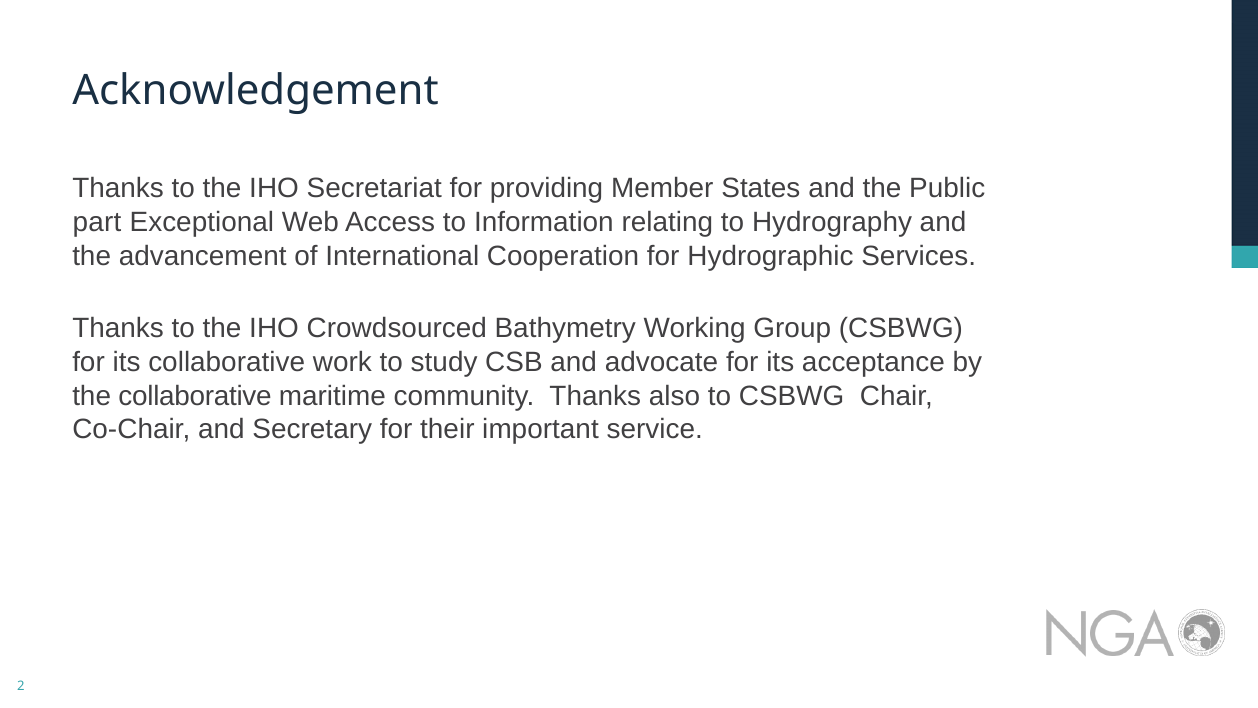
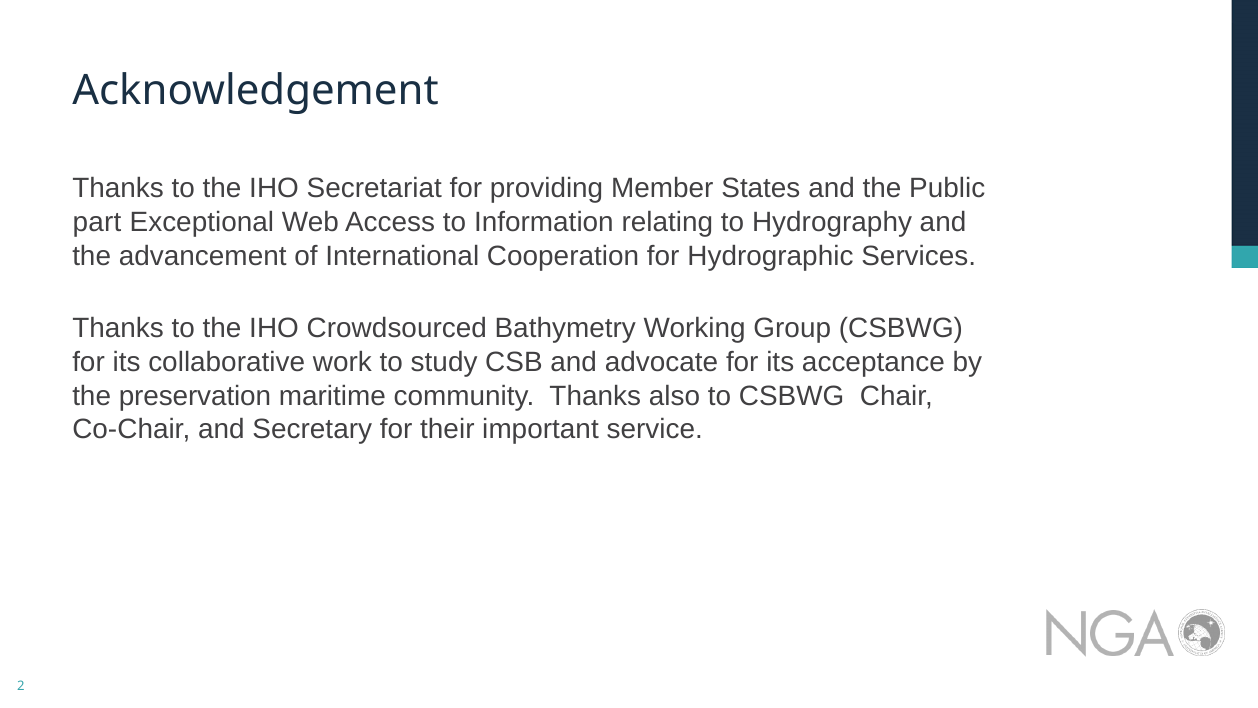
the collaborative: collaborative -> preservation (195, 396)
